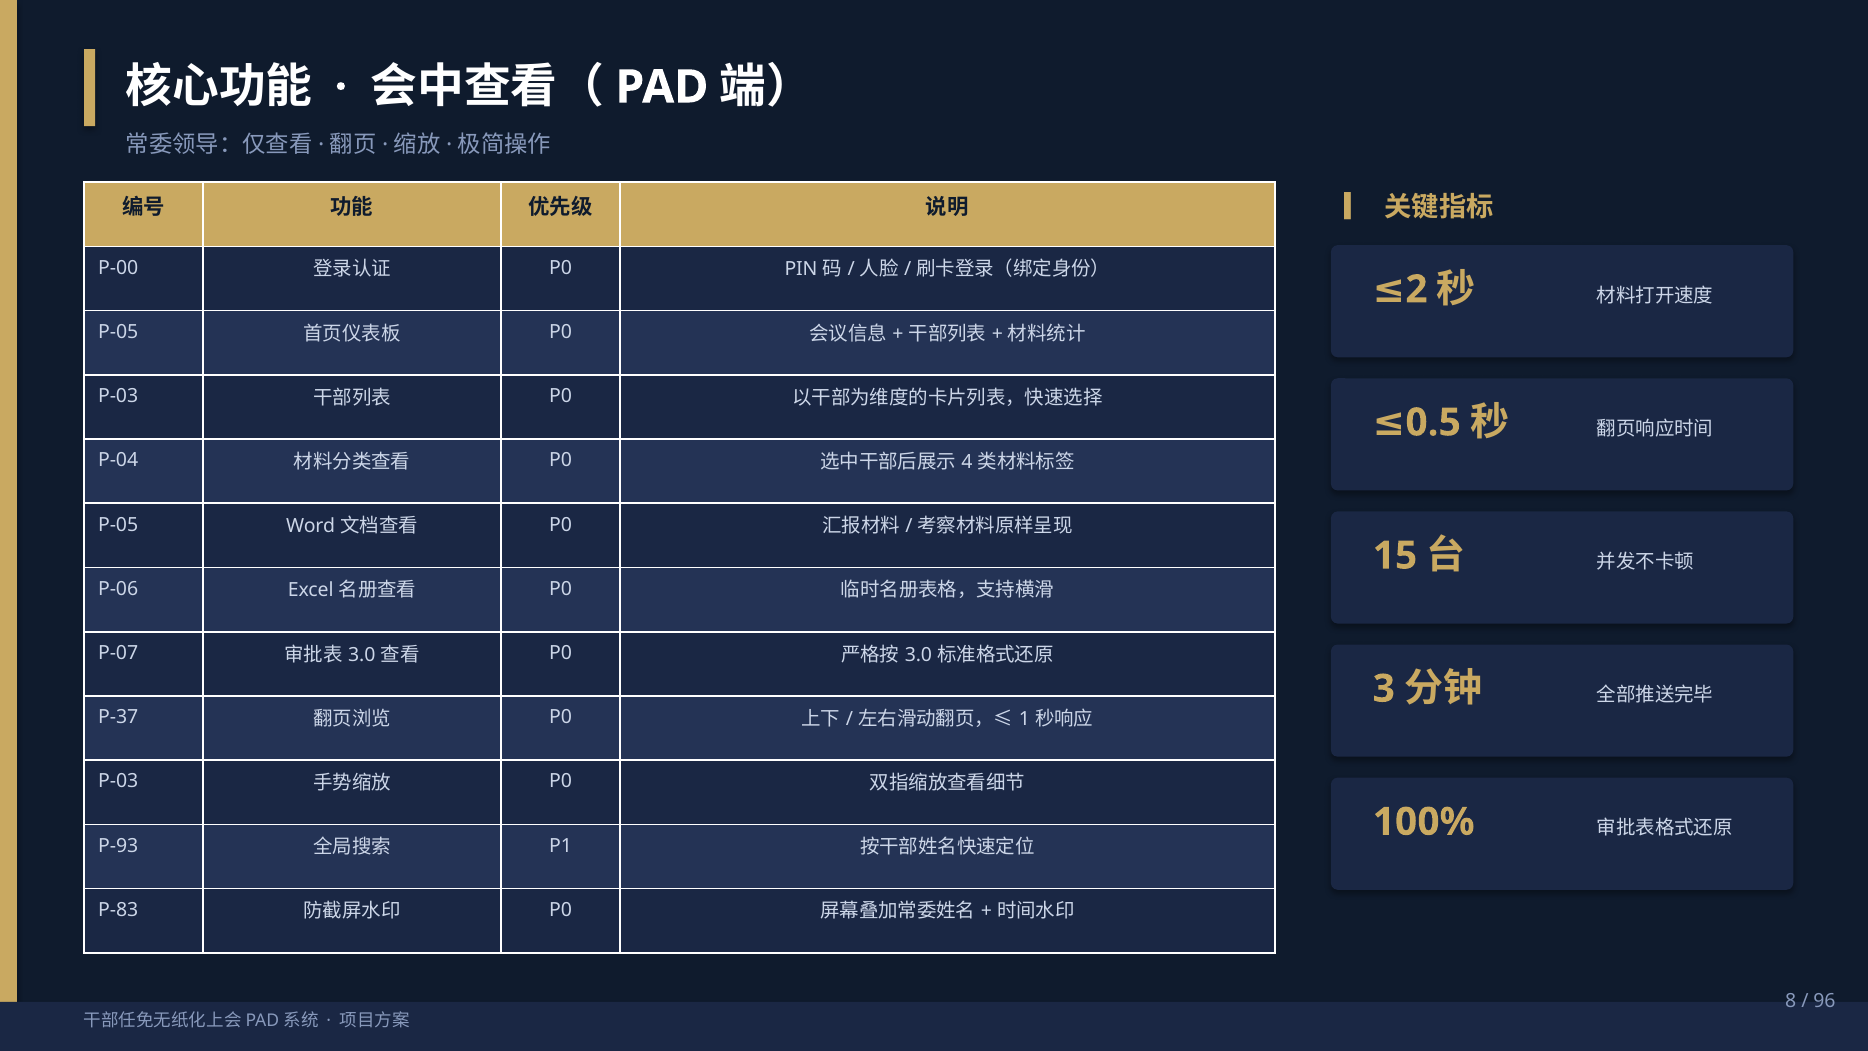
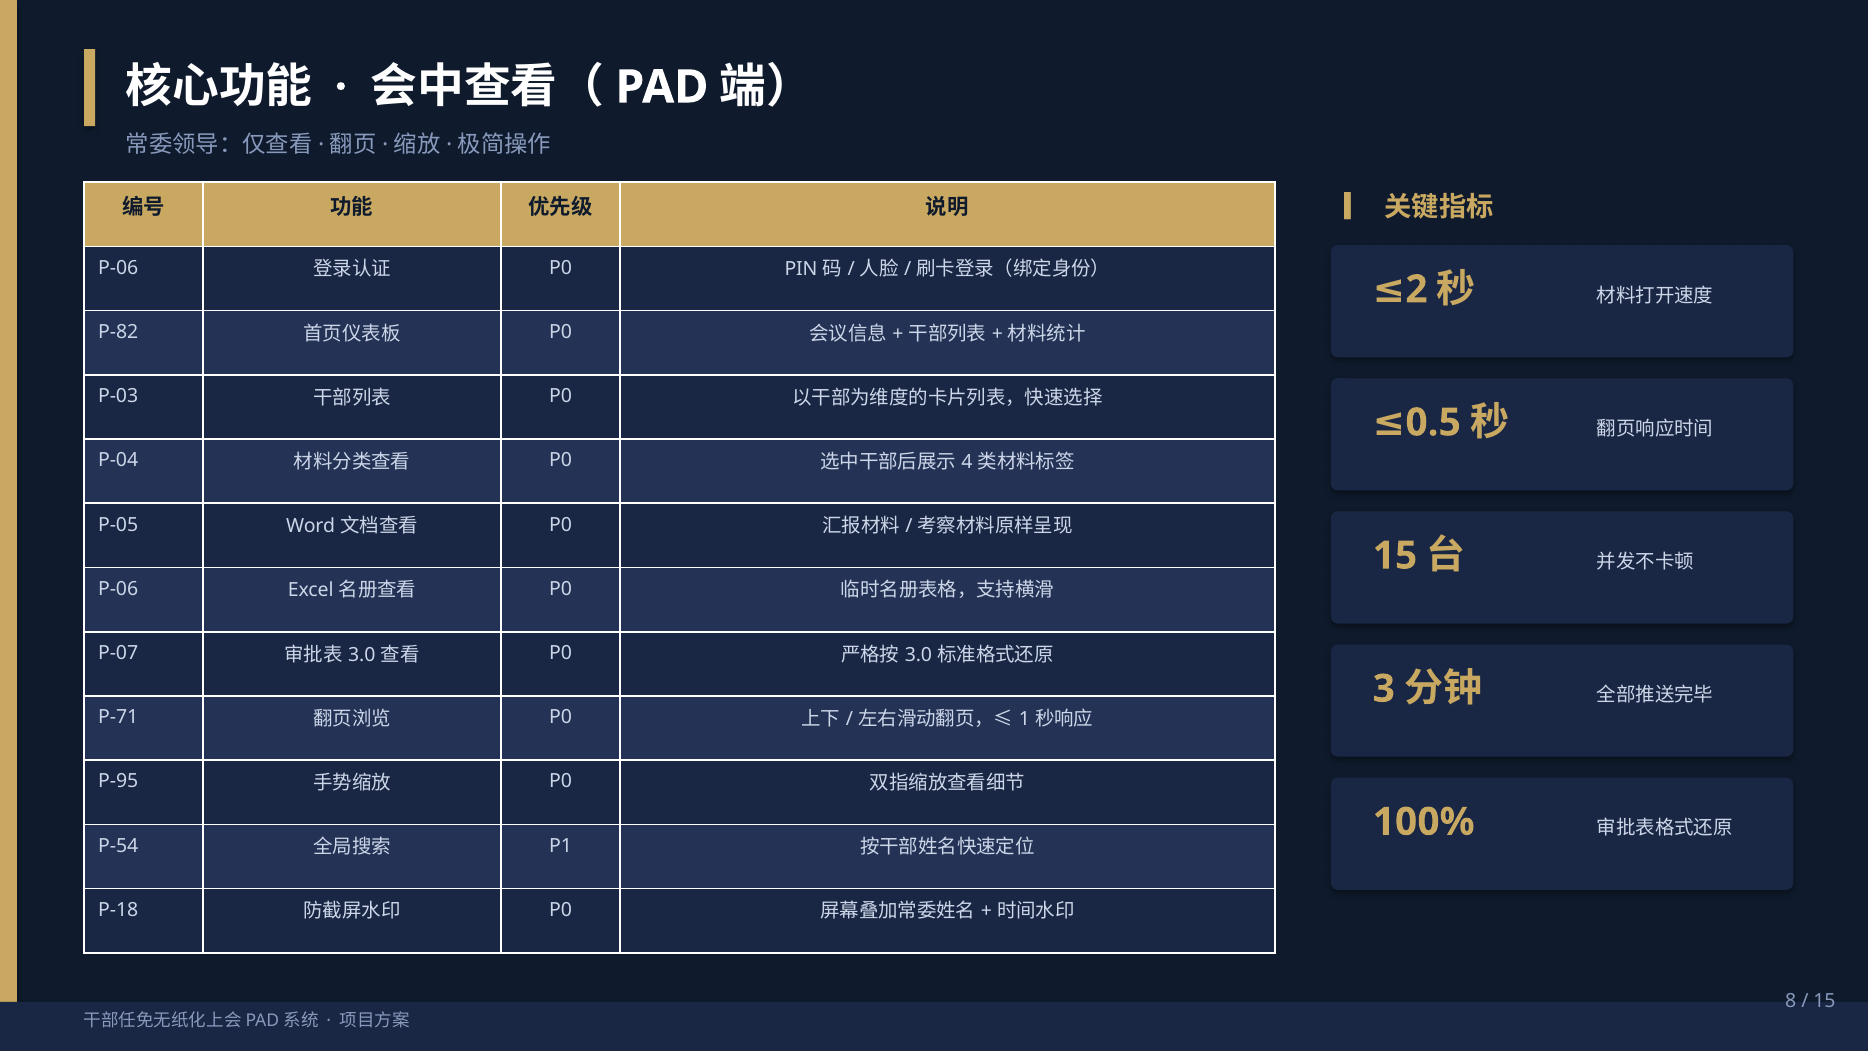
P-00: P-00 -> P-06 (118, 268)
P-05: P-05 -> P-82 (118, 332)
P-37: P-37 -> P-71 (118, 717)
P-03: P-03 -> P-95 (118, 781)
P-93: P-93 -> P-54 (118, 846)
P-83: P-83 -> P-18 (118, 910)
96: 96 -> 15 (1824, 1001)
